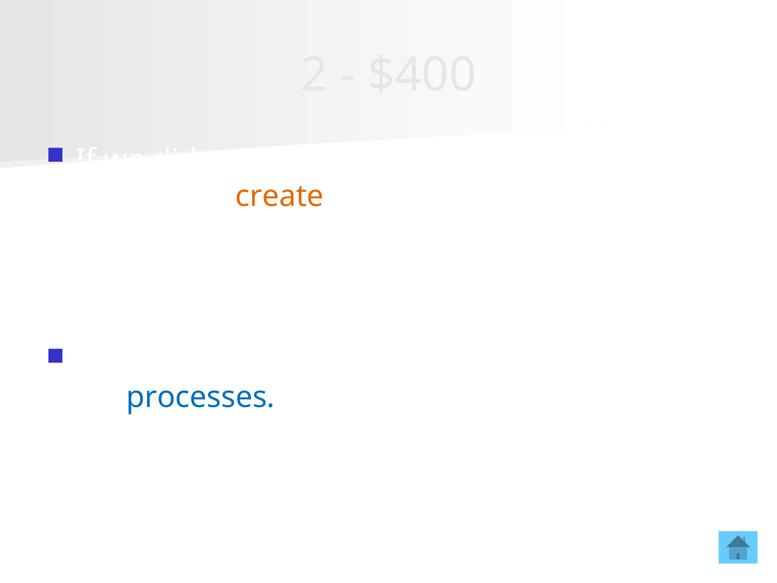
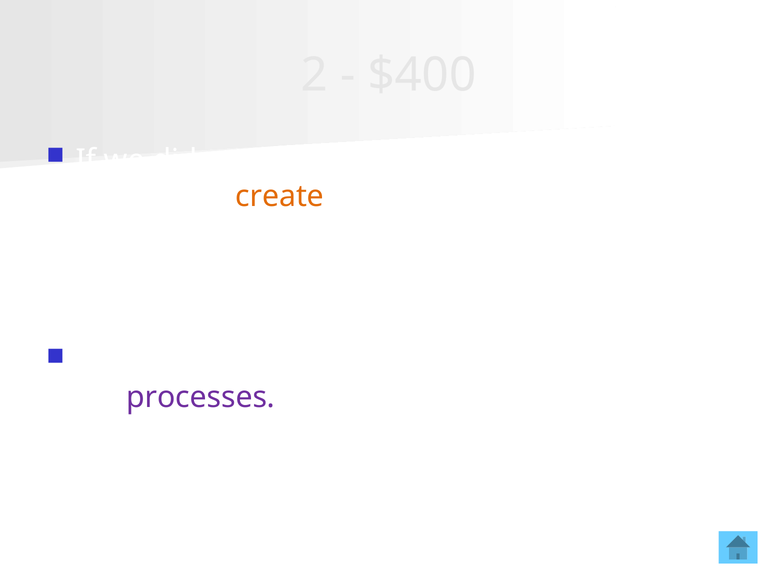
processes colour: blue -> purple (201, 397)
